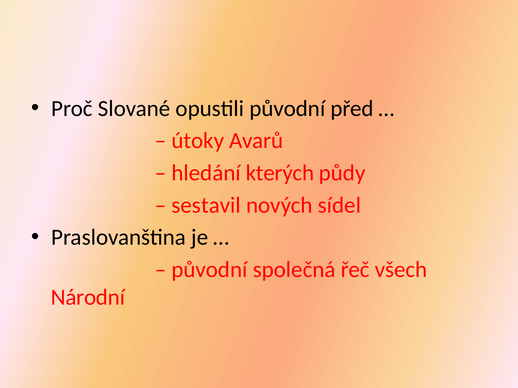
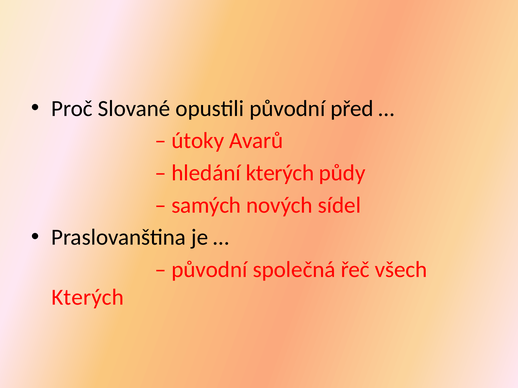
sestavil: sestavil -> samých (206, 205)
Národní: Národní -> Kterých (88, 298)
